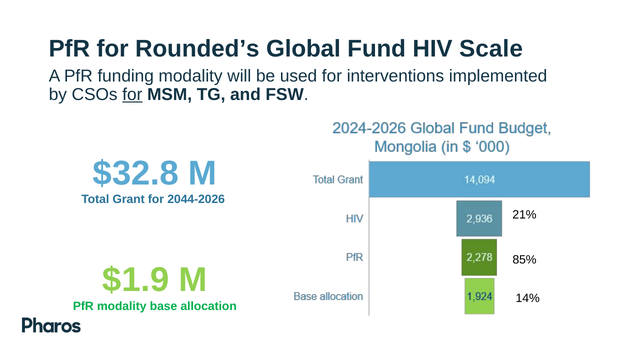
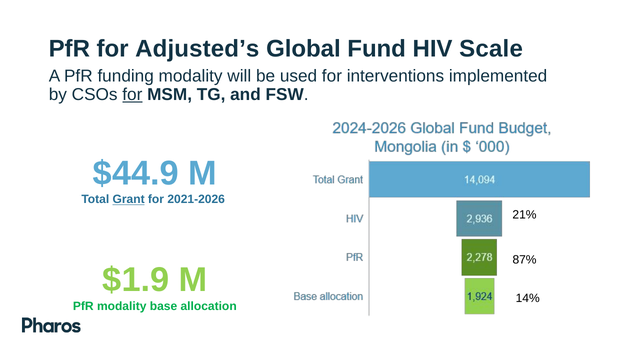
Rounded’s: Rounded’s -> Adjusted’s (197, 49)
$32.8: $32.8 -> $44.9 (136, 173)
Grant underline: none -> present (129, 199)
2044-2026: 2044-2026 -> 2021-2026 (196, 199)
85%: 85% -> 87% (525, 260)
